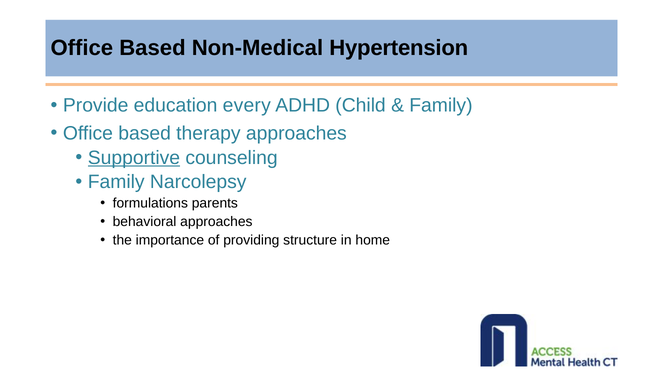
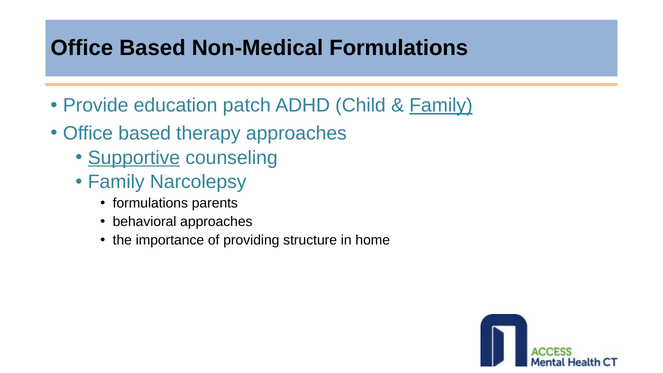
Non-Medical Hypertension: Hypertension -> Formulations (399, 48)
every: every -> patch (247, 105)
Family underline: none -> present (441, 105)
